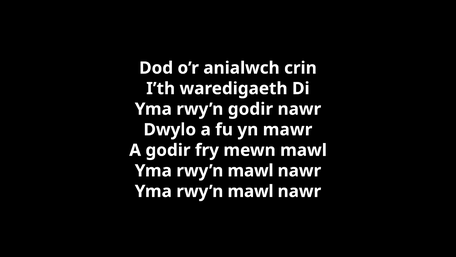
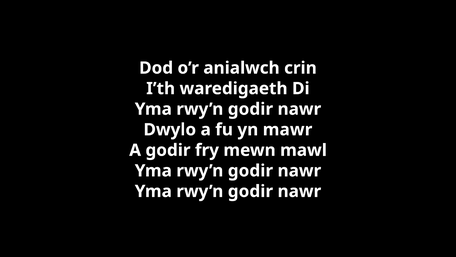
mawl: mawl -> godir (250, 170)
mawl: mawl -> godir (250, 191)
